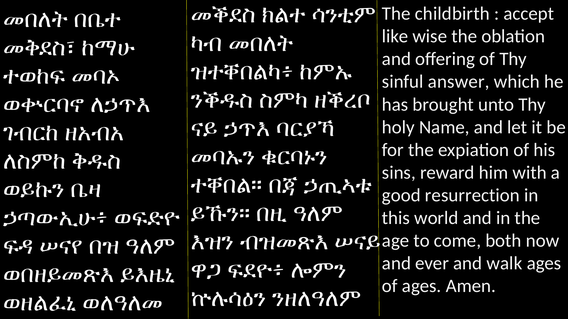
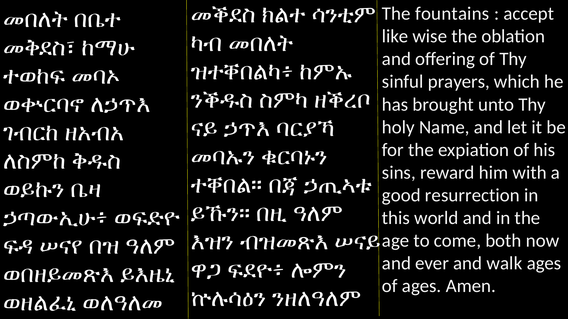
childbirth: childbirth -> fountains (452, 14)
answer: answer -> prayers (459, 82)
